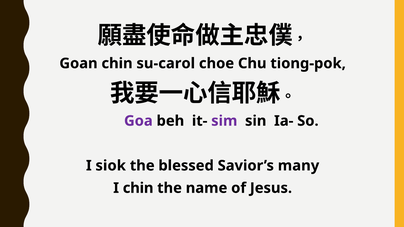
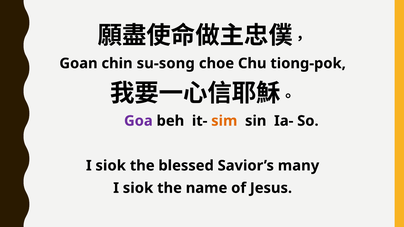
su-carol: su-carol -> su-song (166, 63)
sim colour: purple -> orange (224, 121)
chin: chin -> siok (138, 188)
